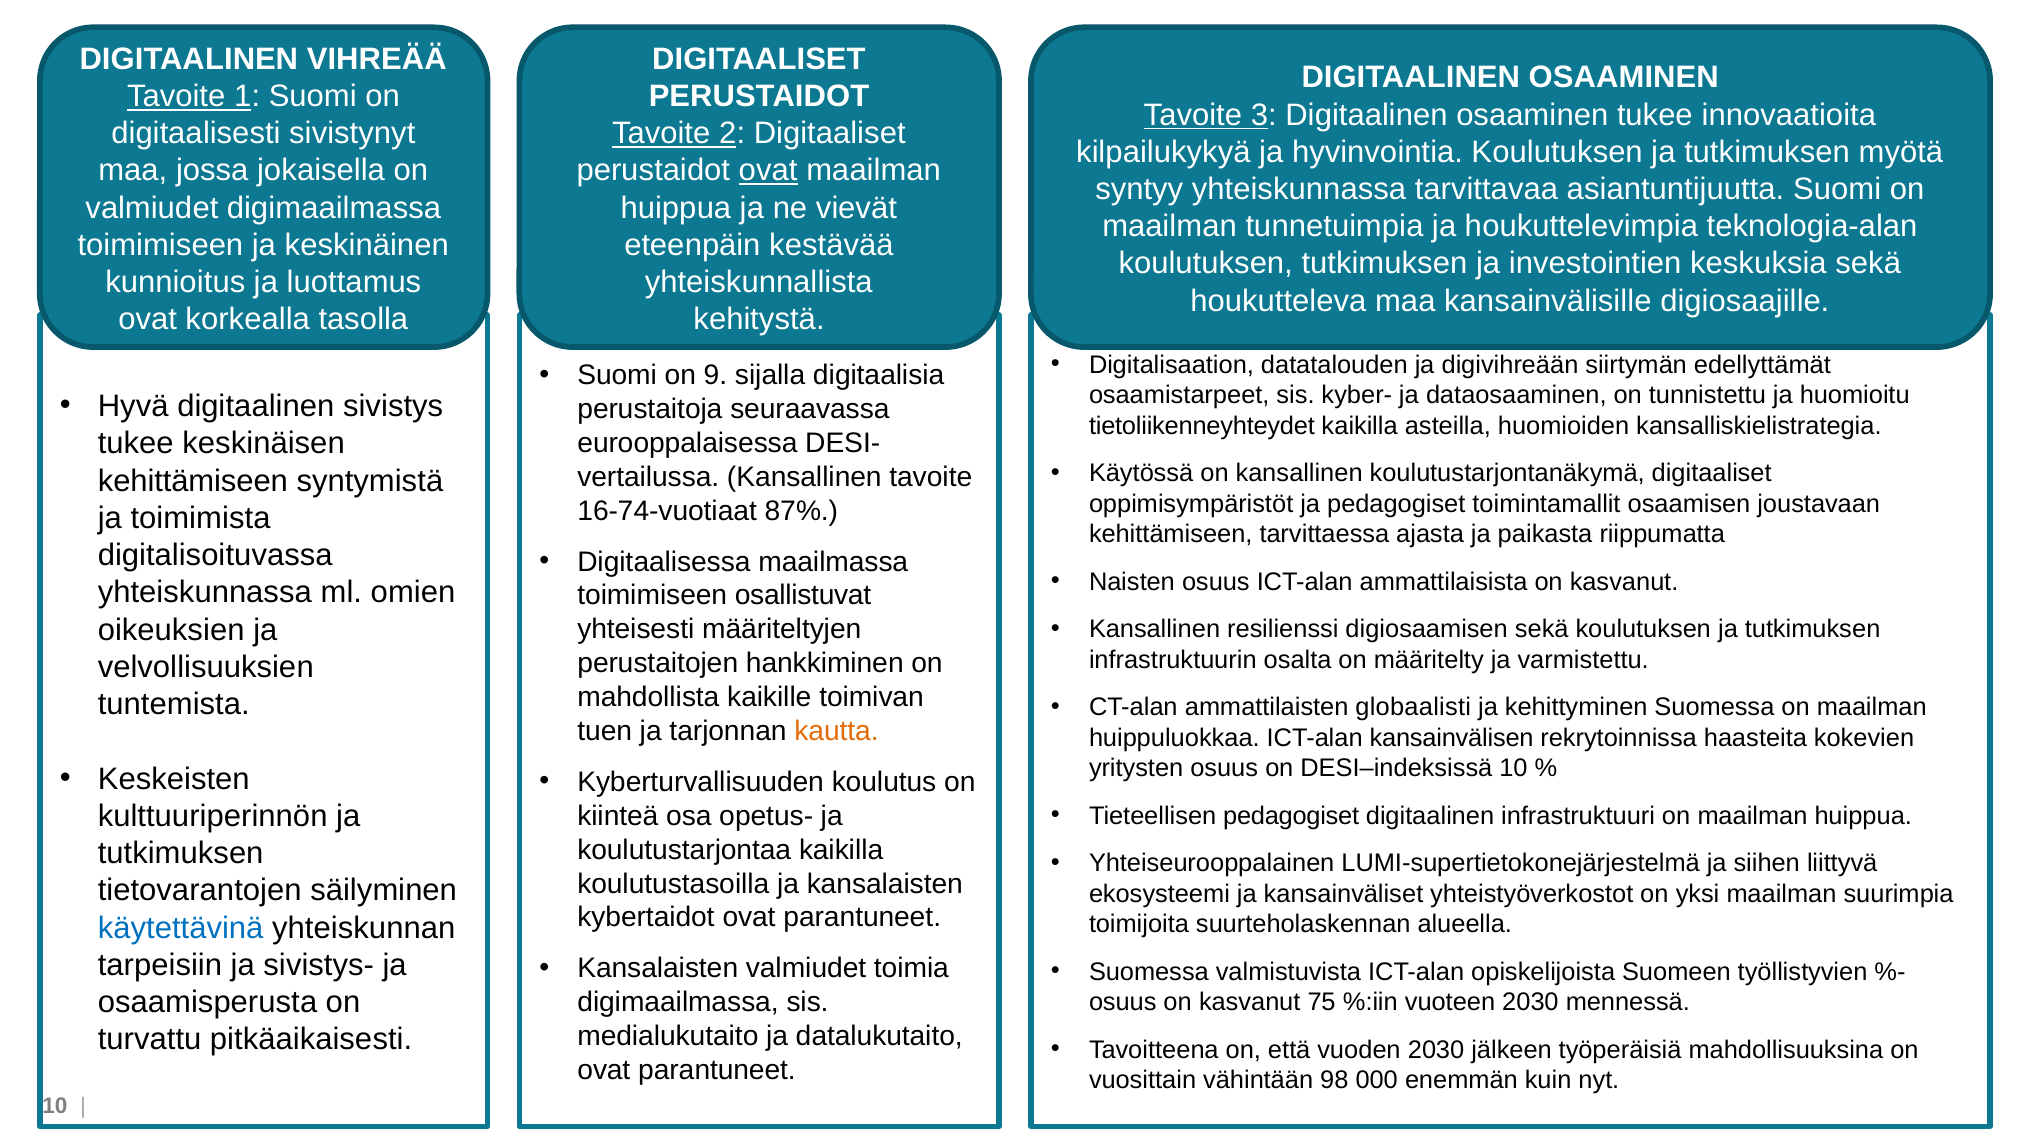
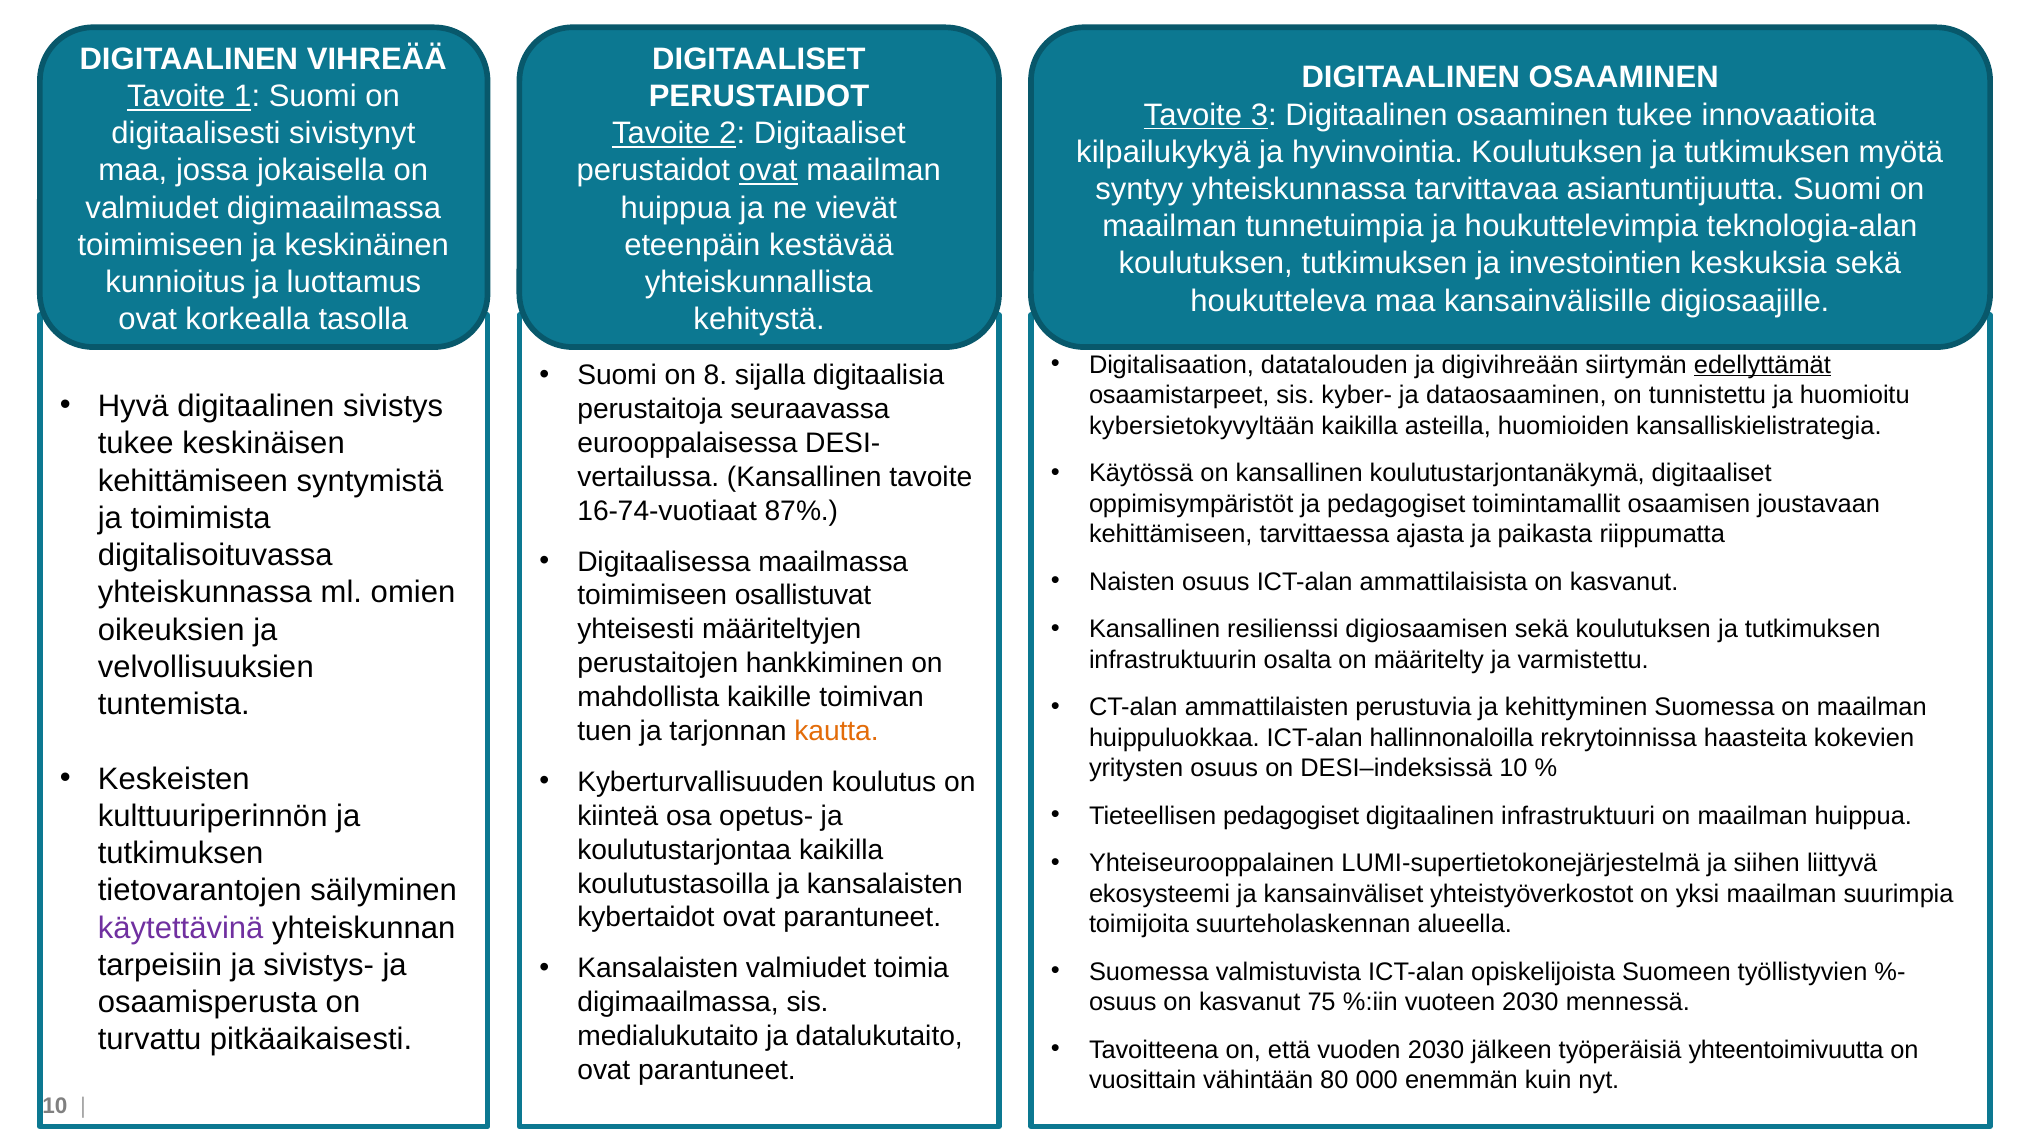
edellyttämät underline: none -> present (1762, 365)
9: 9 -> 8 (715, 375)
tietoliikenneyhteydet: tietoliikenneyhteydet -> kybersietokyvyltään (1202, 426)
globaalisti: globaalisti -> perustuvia (1413, 707)
kansainvälisen: kansainvälisen -> hallinnonaloilla (1452, 738)
käytettävinä colour: blue -> purple (181, 928)
mahdollisuuksina: mahdollisuuksina -> yhteentoimivuutta (1786, 1050)
98: 98 -> 80 (1334, 1080)
